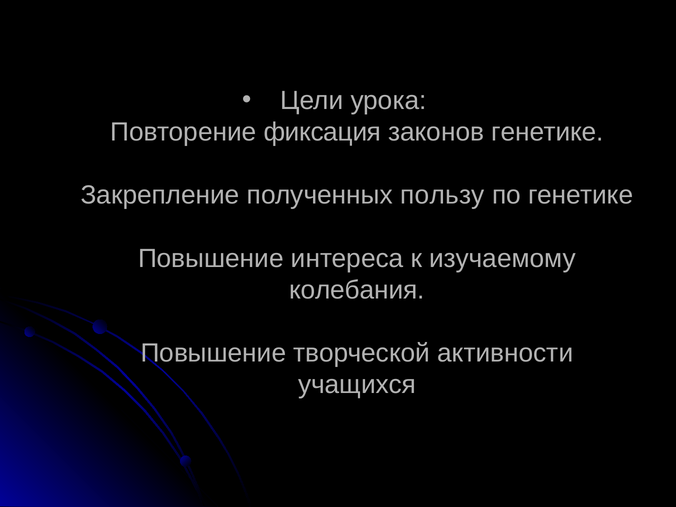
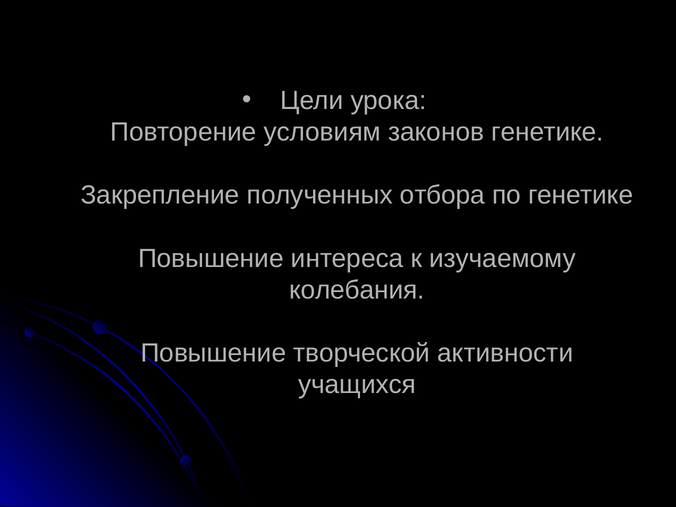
фиксация: фиксация -> условиям (322, 132)
пользу: пользу -> отбора (443, 195)
